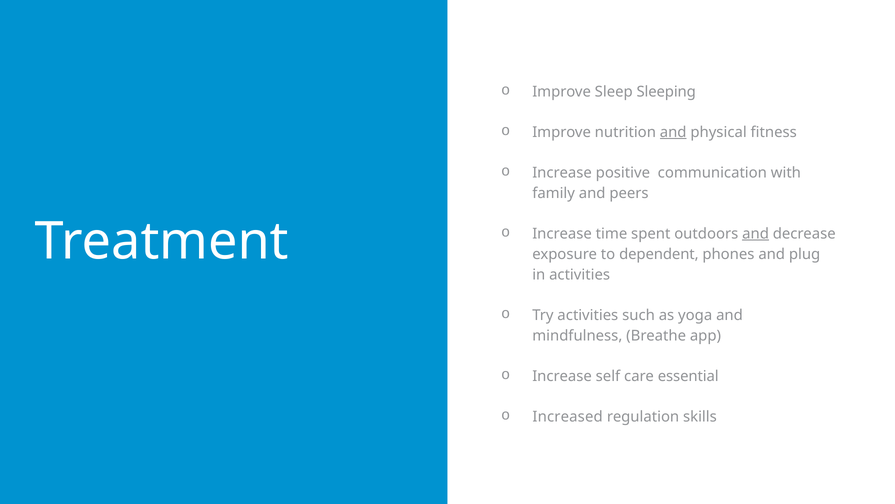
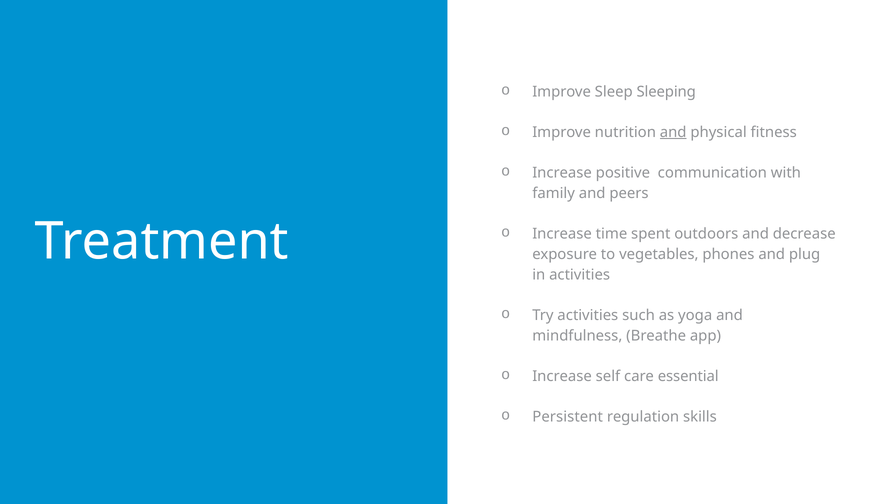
and underline: present -> none (756, 234)
dependent: dependent -> vegetables (659, 254)
Increased: Increased -> Persistent (568, 417)
